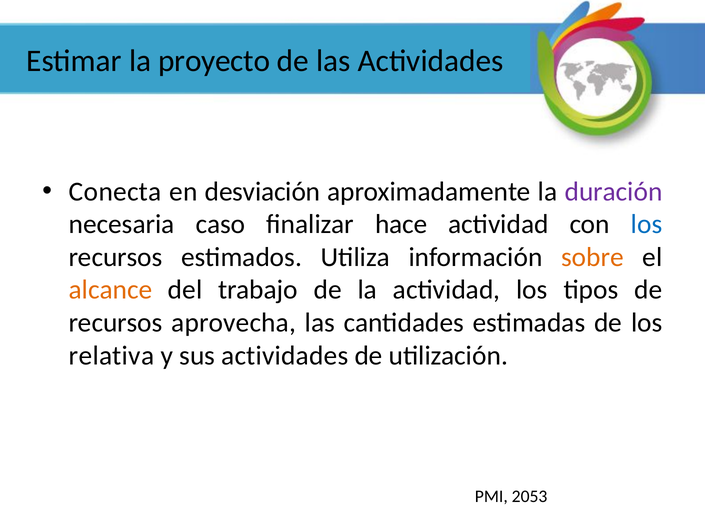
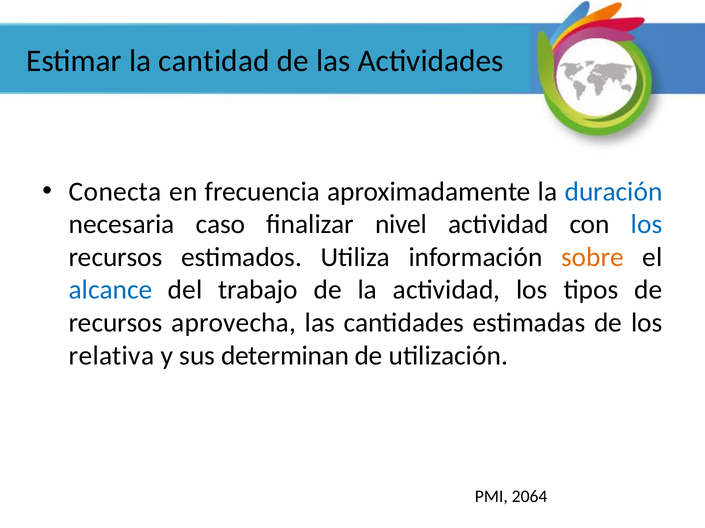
proyecto: proyecto -> cantidad (214, 61)
desviación: desviación -> frecuencia (262, 192)
duración colour: purple -> blue (614, 192)
hace: hace -> nivel (401, 225)
alcance colour: orange -> blue (110, 290)
sus actividades: actividades -> determinan (285, 356)
2053: 2053 -> 2064 (530, 497)
